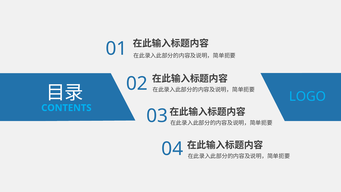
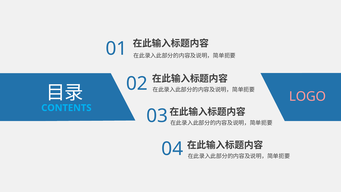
LOGO colour: light blue -> pink (307, 97)
